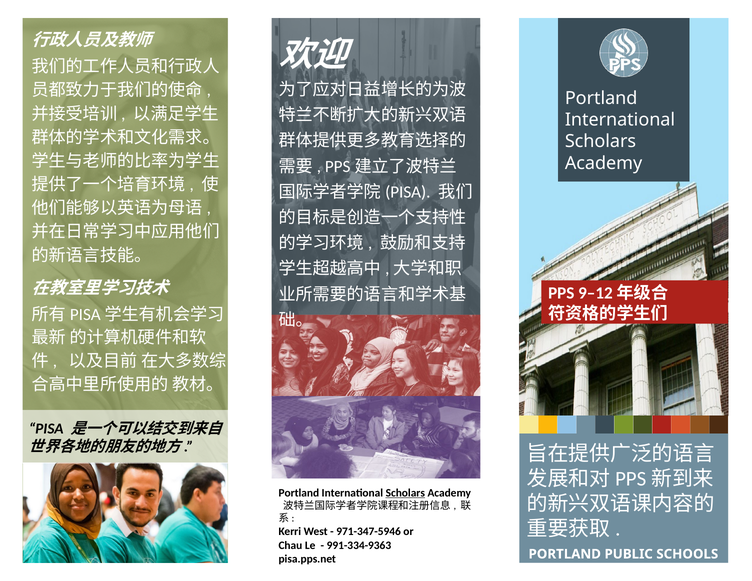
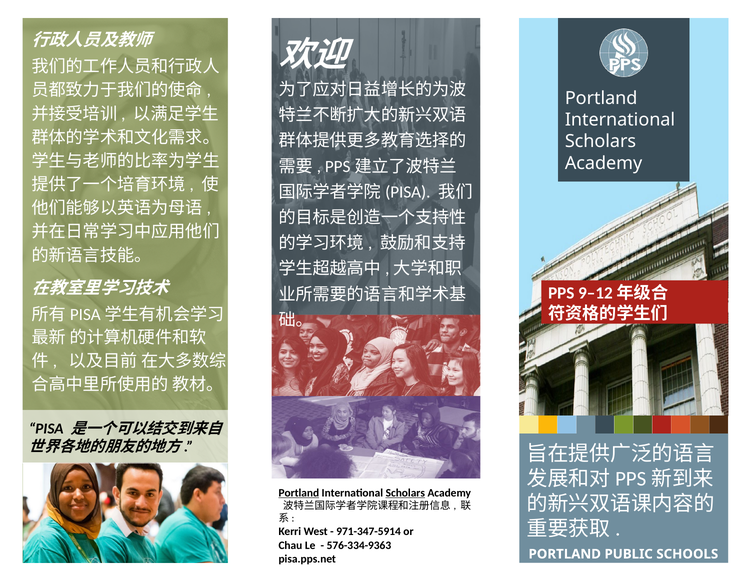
Portland underline: none -> present (299, 493)
971-347-5946: 971-347-5946 -> 971-347-5914 (369, 532)
991-334-9363: 991-334-9363 -> 576-334-9363 (359, 545)
